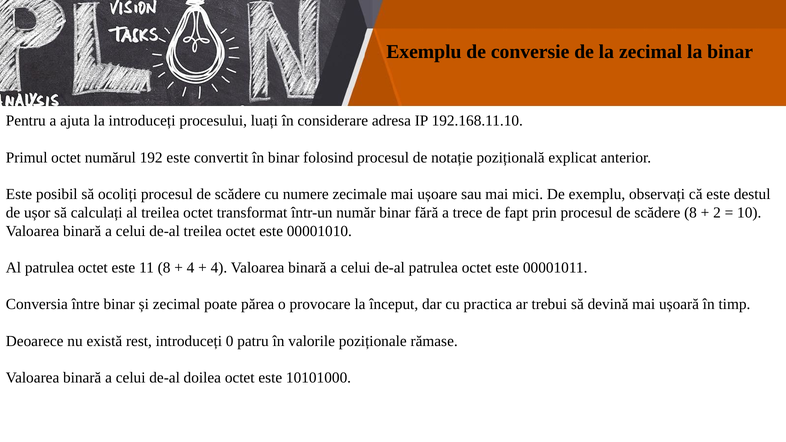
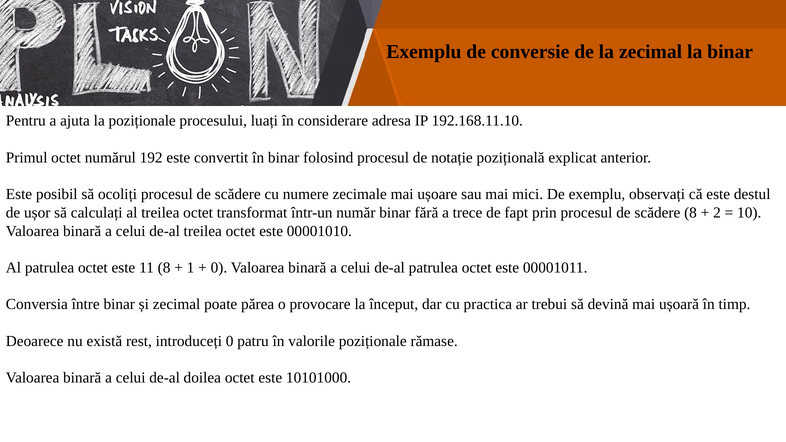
la introduceți: introduceți -> poziționale (142, 121)
4: 4 -> 1 (191, 268)
4: 4 -> 0 (219, 268)
